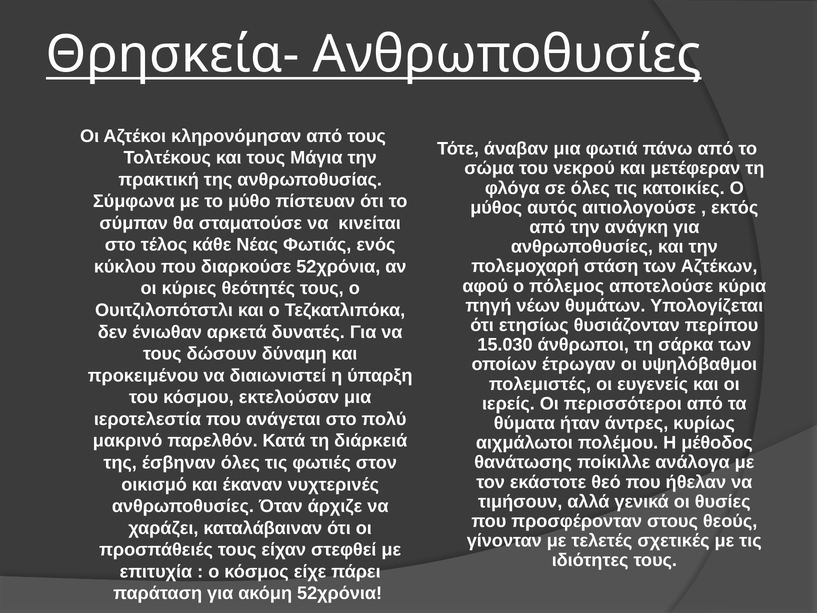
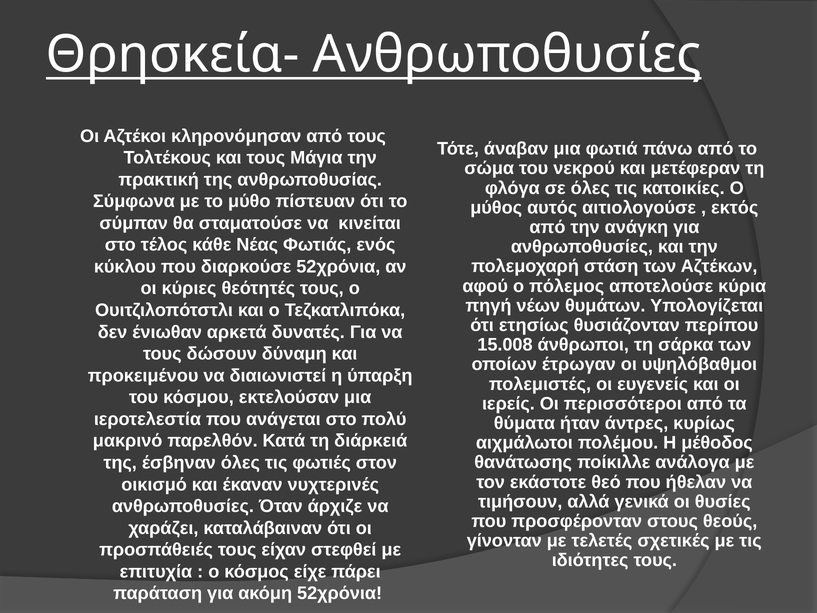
15.030: 15.030 -> 15.008 (505, 345)
